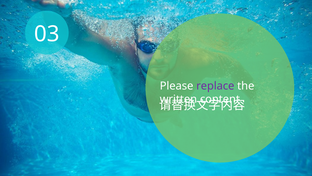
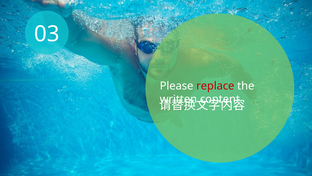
replace colour: purple -> red (215, 86)
